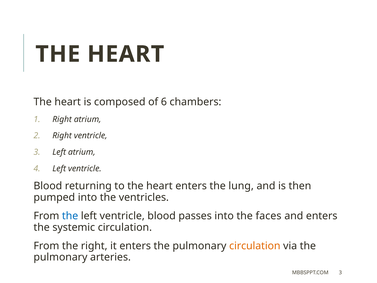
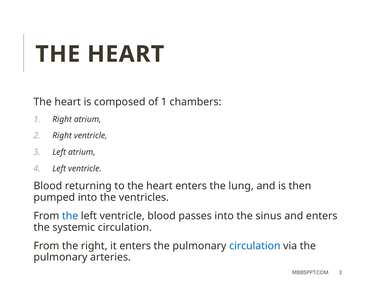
of 6: 6 -> 1 (164, 102)
faces: faces -> sinus (269, 216)
circulation colour: orange -> blue (255, 246)
